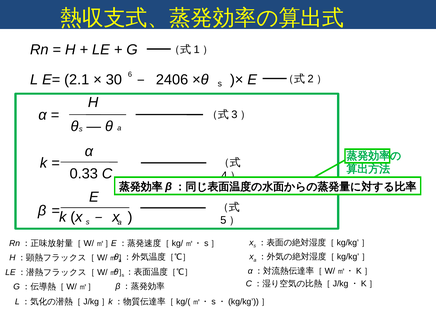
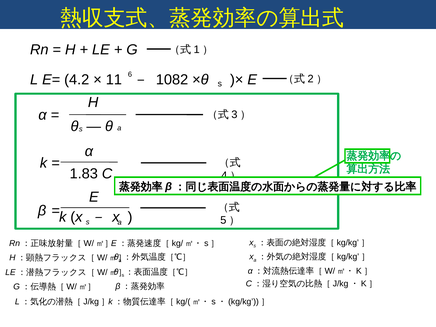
2.1: 2.1 -> 4.2 (77, 80)
30: 30 -> 11 (114, 80)
2406: 2406 -> 1082 (172, 80)
0.33: 0.33 -> 1.83 (84, 174)
